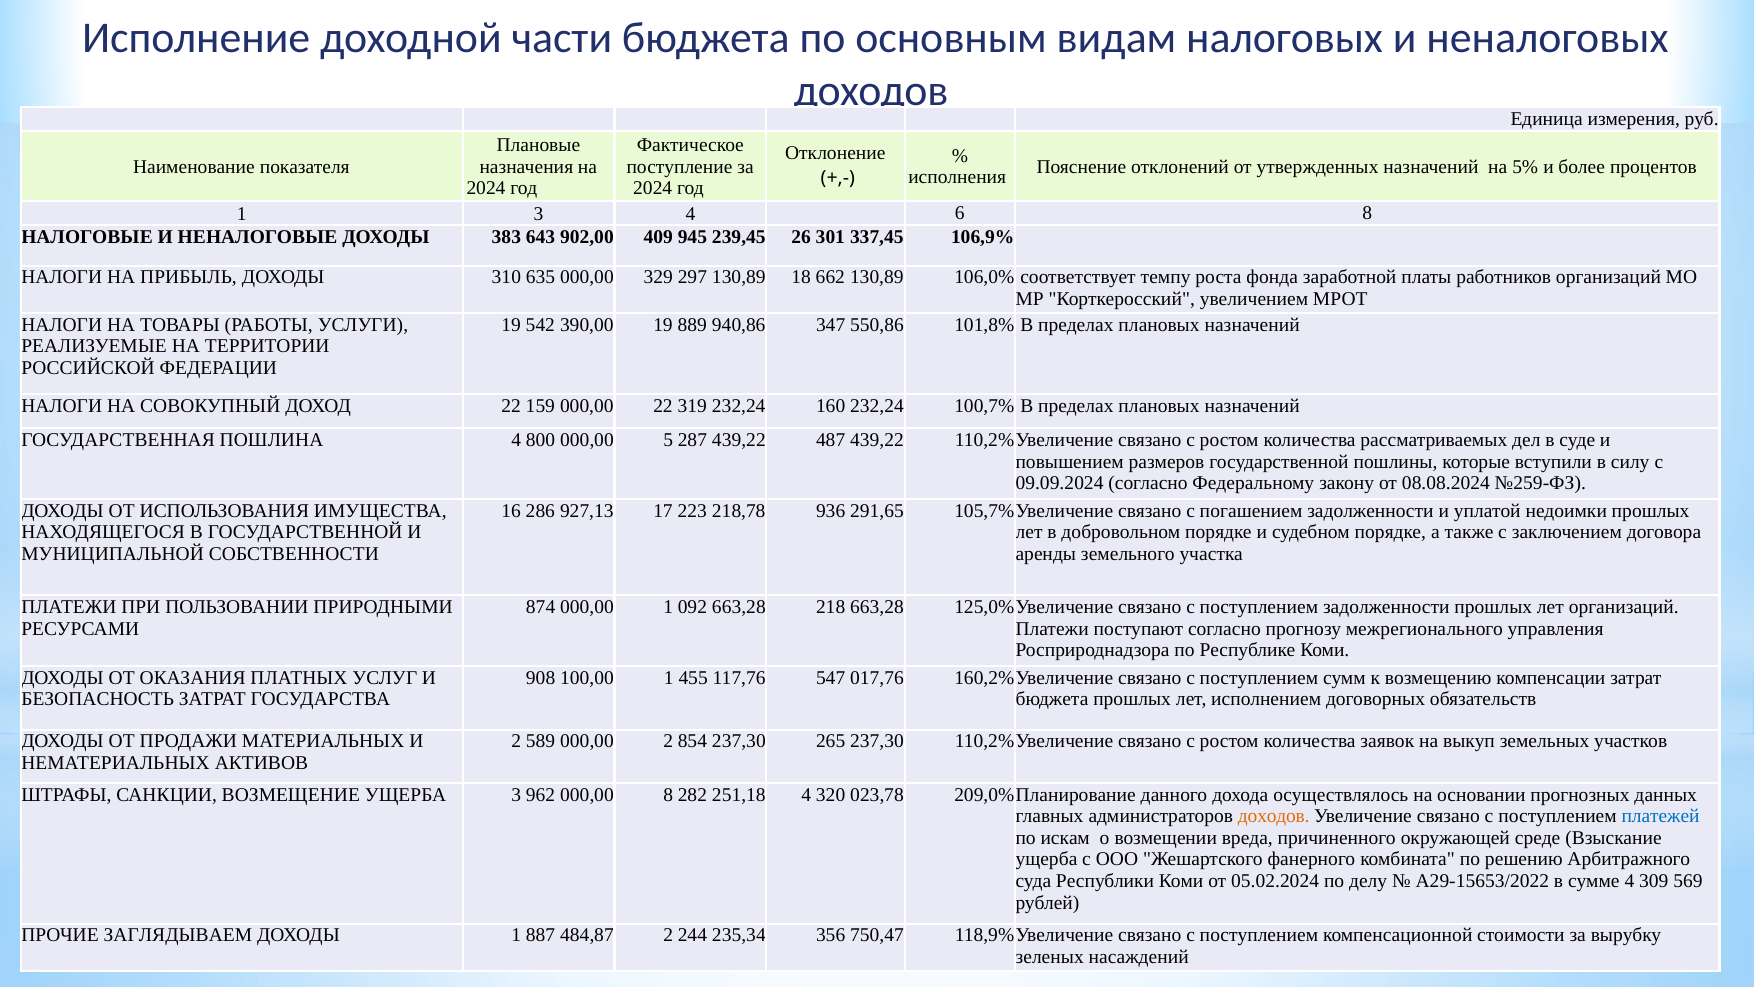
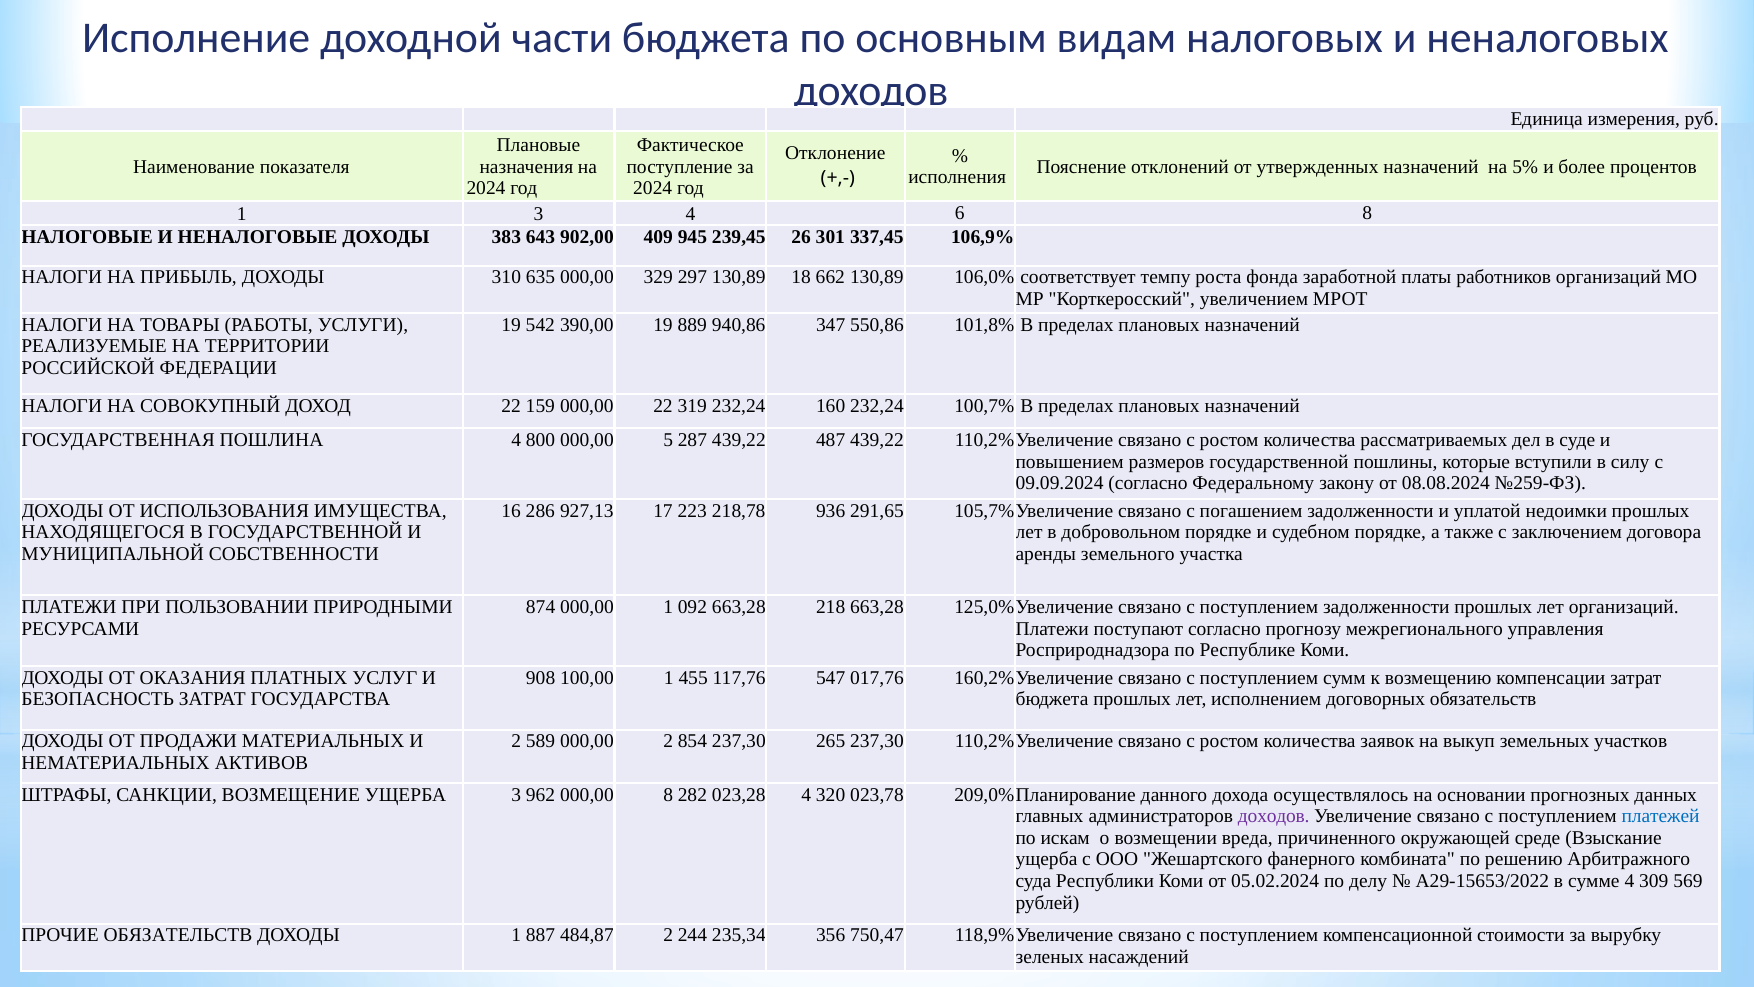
251,18: 251,18 -> 023,28 (739, 794)
доходов colour: orange -> purple (1274, 816)
ПРОЧИЕ ЗАГЛЯДЫВАЕМ: ЗАГЛЯДЫВАЕМ -> ОБЯЗАТЕЛЬСТВ (178, 935)
